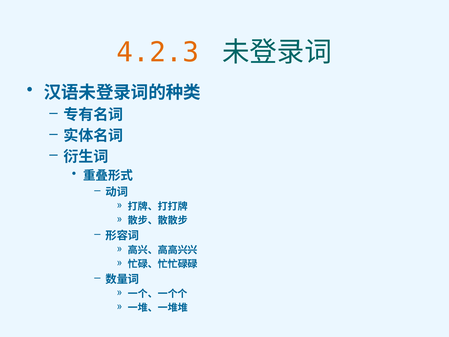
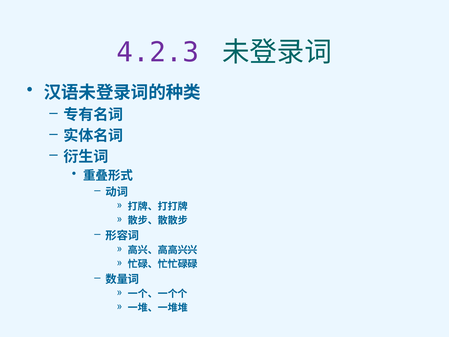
4.2.3 colour: orange -> purple (158, 52)
